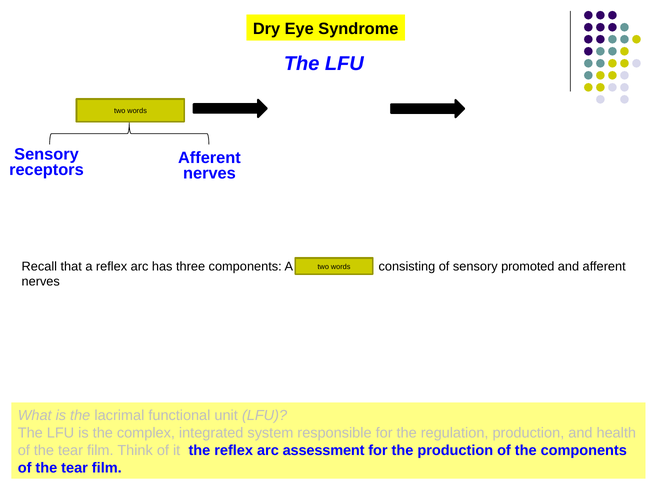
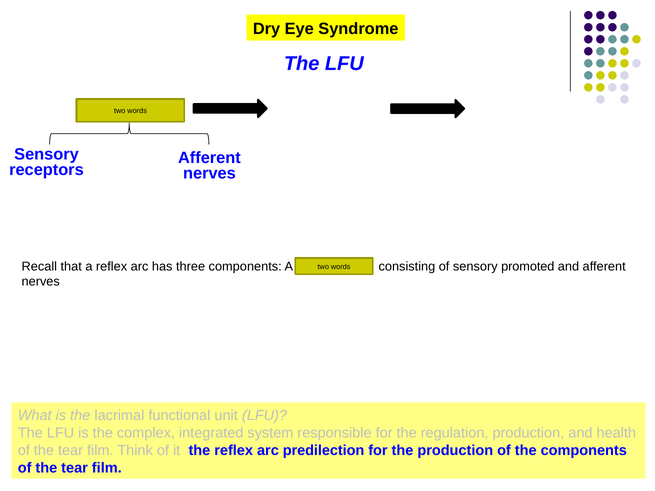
assessment: assessment -> predilection (324, 451)
